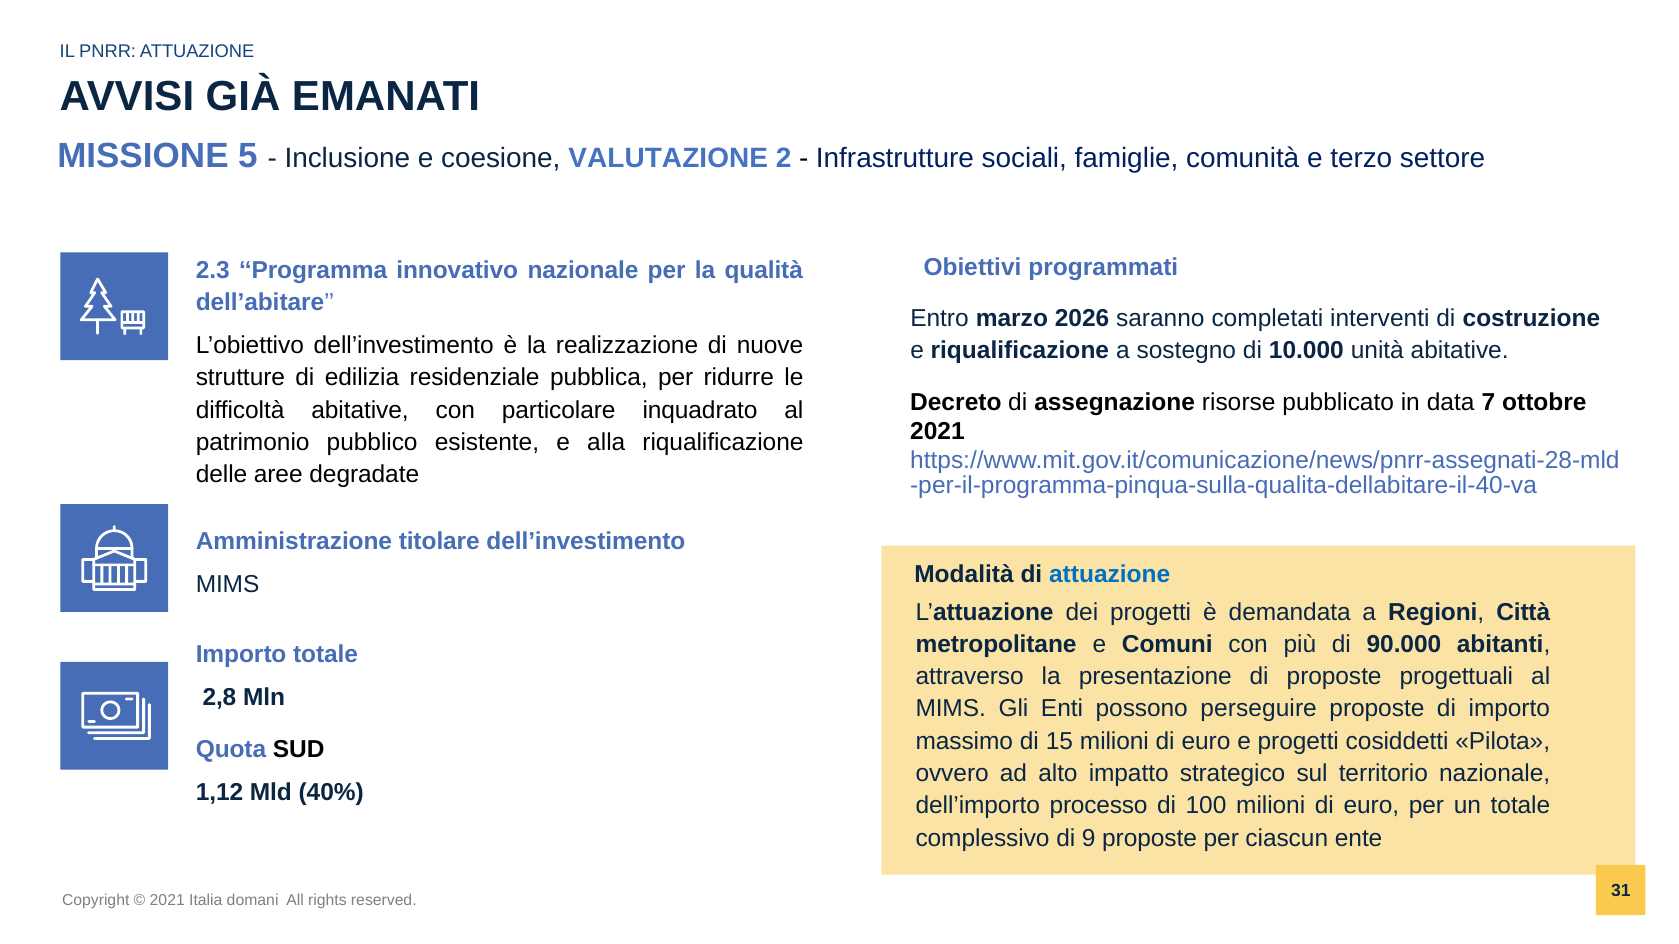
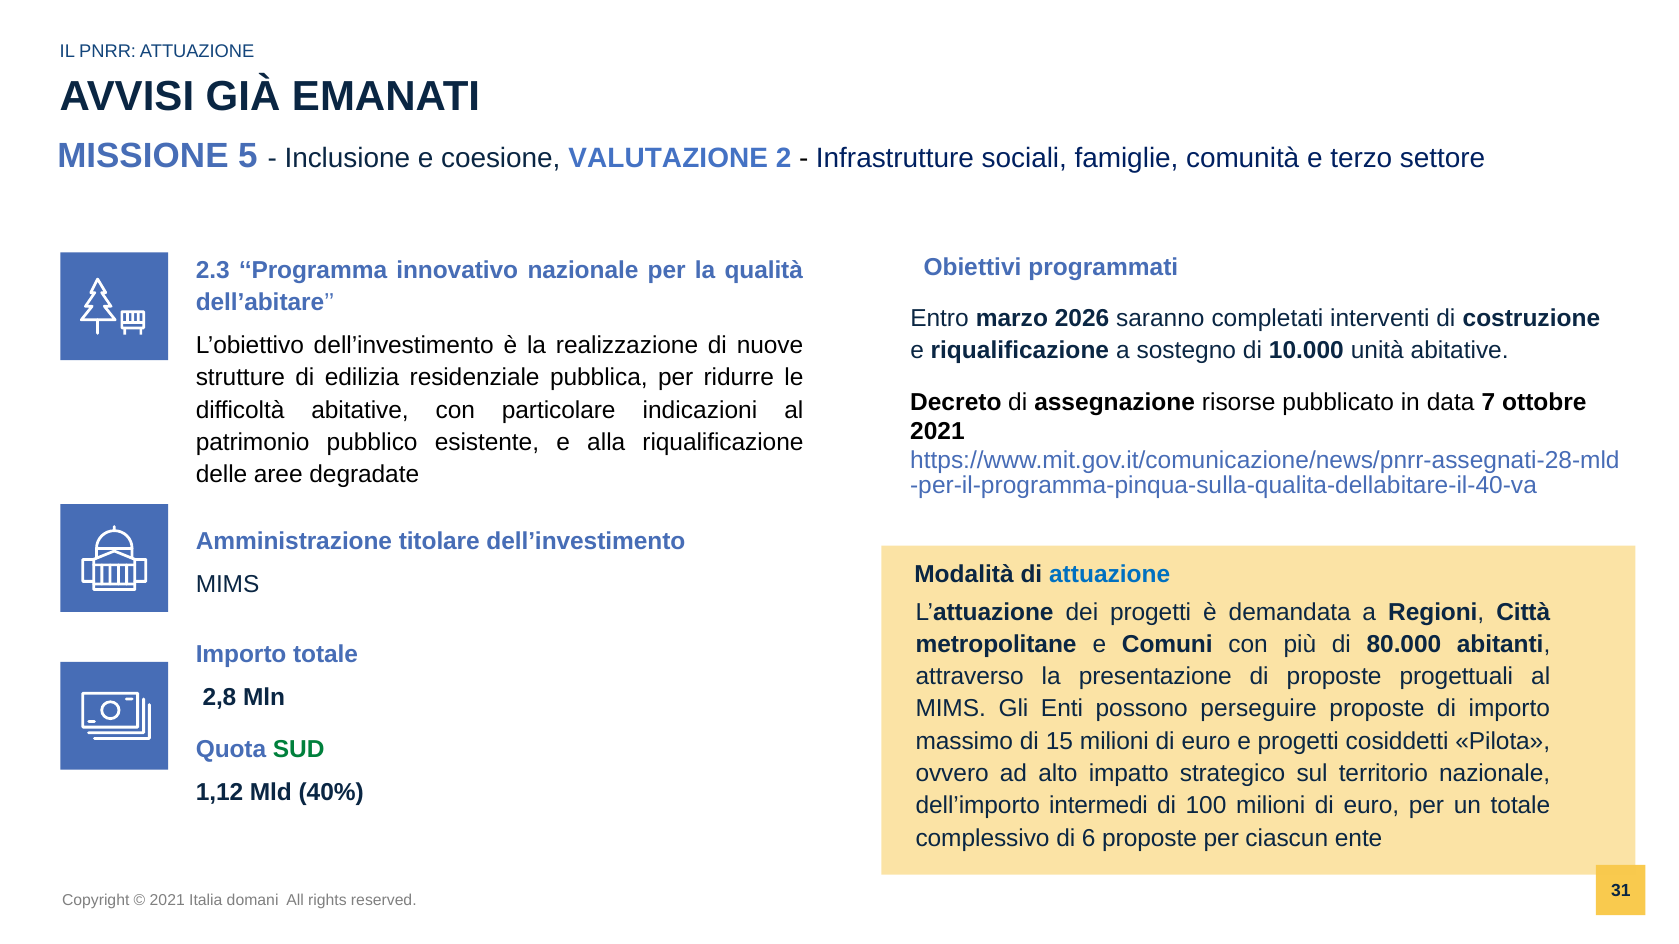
inquadrato: inquadrato -> indicazioni (700, 410)
90.000: 90.000 -> 80.000 (1404, 645)
SUD colour: black -> green (299, 750)
processo: processo -> intermedi (1099, 806)
9: 9 -> 6 (1089, 839)
